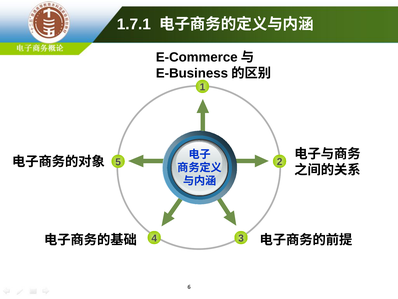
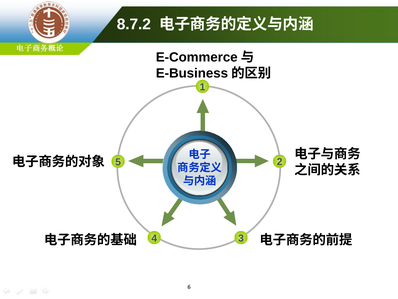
1.7.1: 1.7.1 -> 8.7.2 (134, 24)
